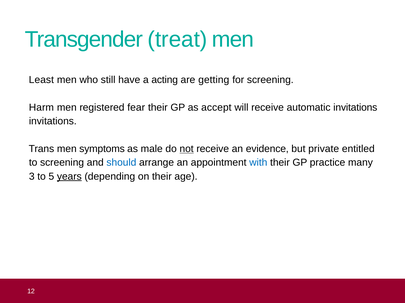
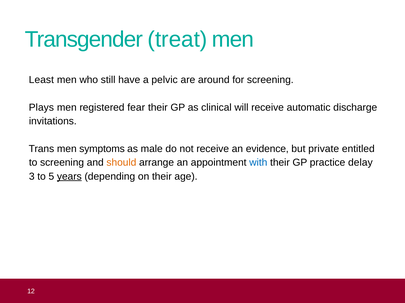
acting: acting -> pelvic (165, 80)
getting: getting -> around (214, 80)
Harm: Harm -> Plays (41, 108)
accept: accept -> clinical (216, 108)
automatic invitations: invitations -> discharge (355, 108)
not underline: present -> none (187, 149)
should colour: blue -> orange (121, 163)
many: many -> delay (360, 163)
